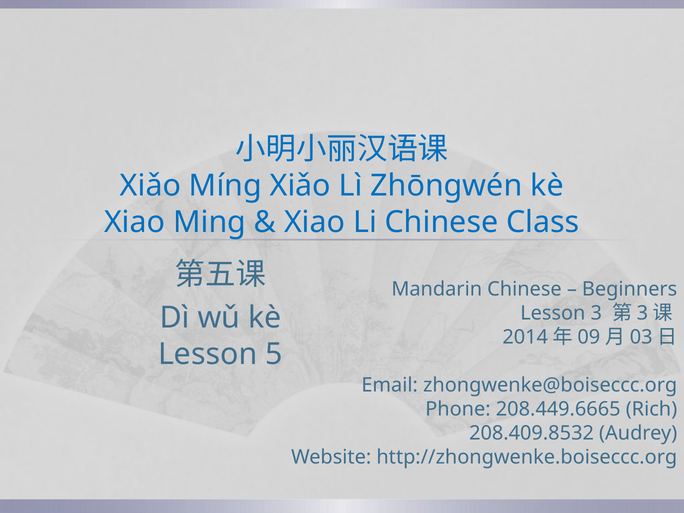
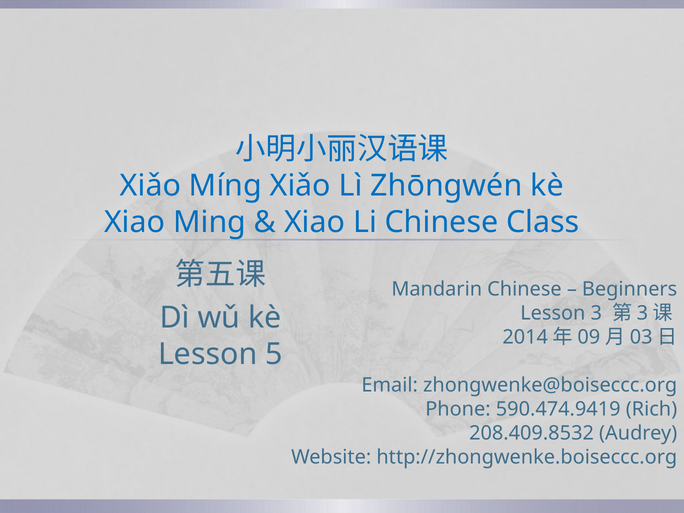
208.449.6665: 208.449.6665 -> 590.474.9419 (558, 409)
